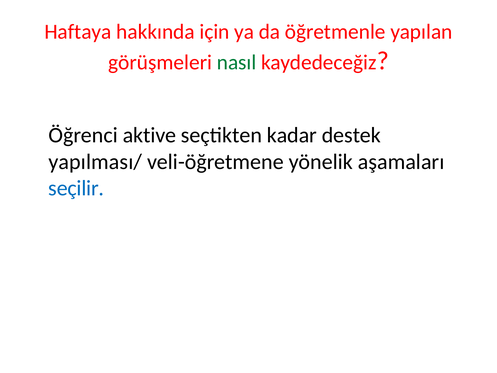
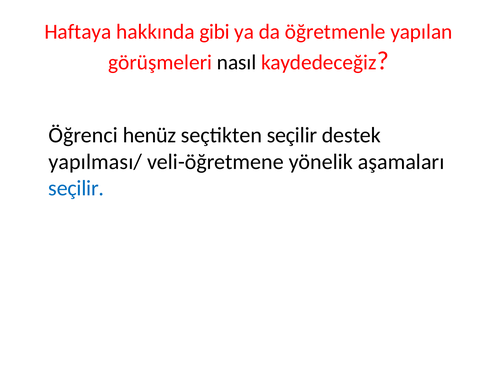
için: için -> gibi (215, 32)
nasıl colour: green -> black (237, 62)
aktive: aktive -> henüz (150, 135)
seçtikten kadar: kadar -> seçilir (292, 135)
